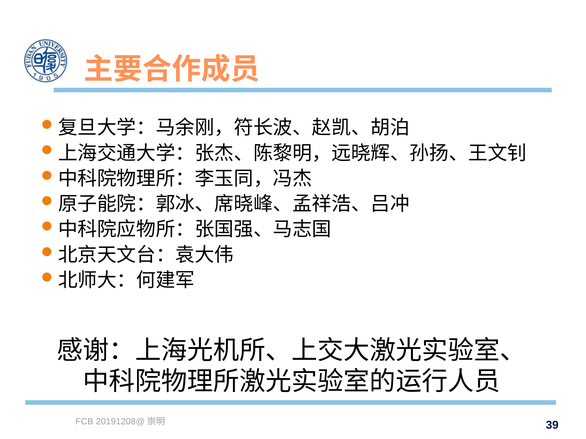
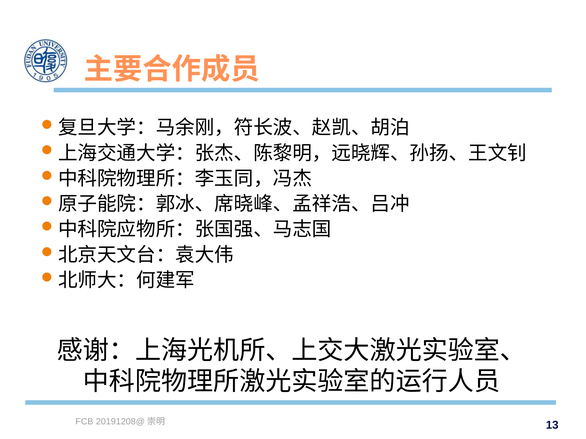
39: 39 -> 13 (552, 426)
